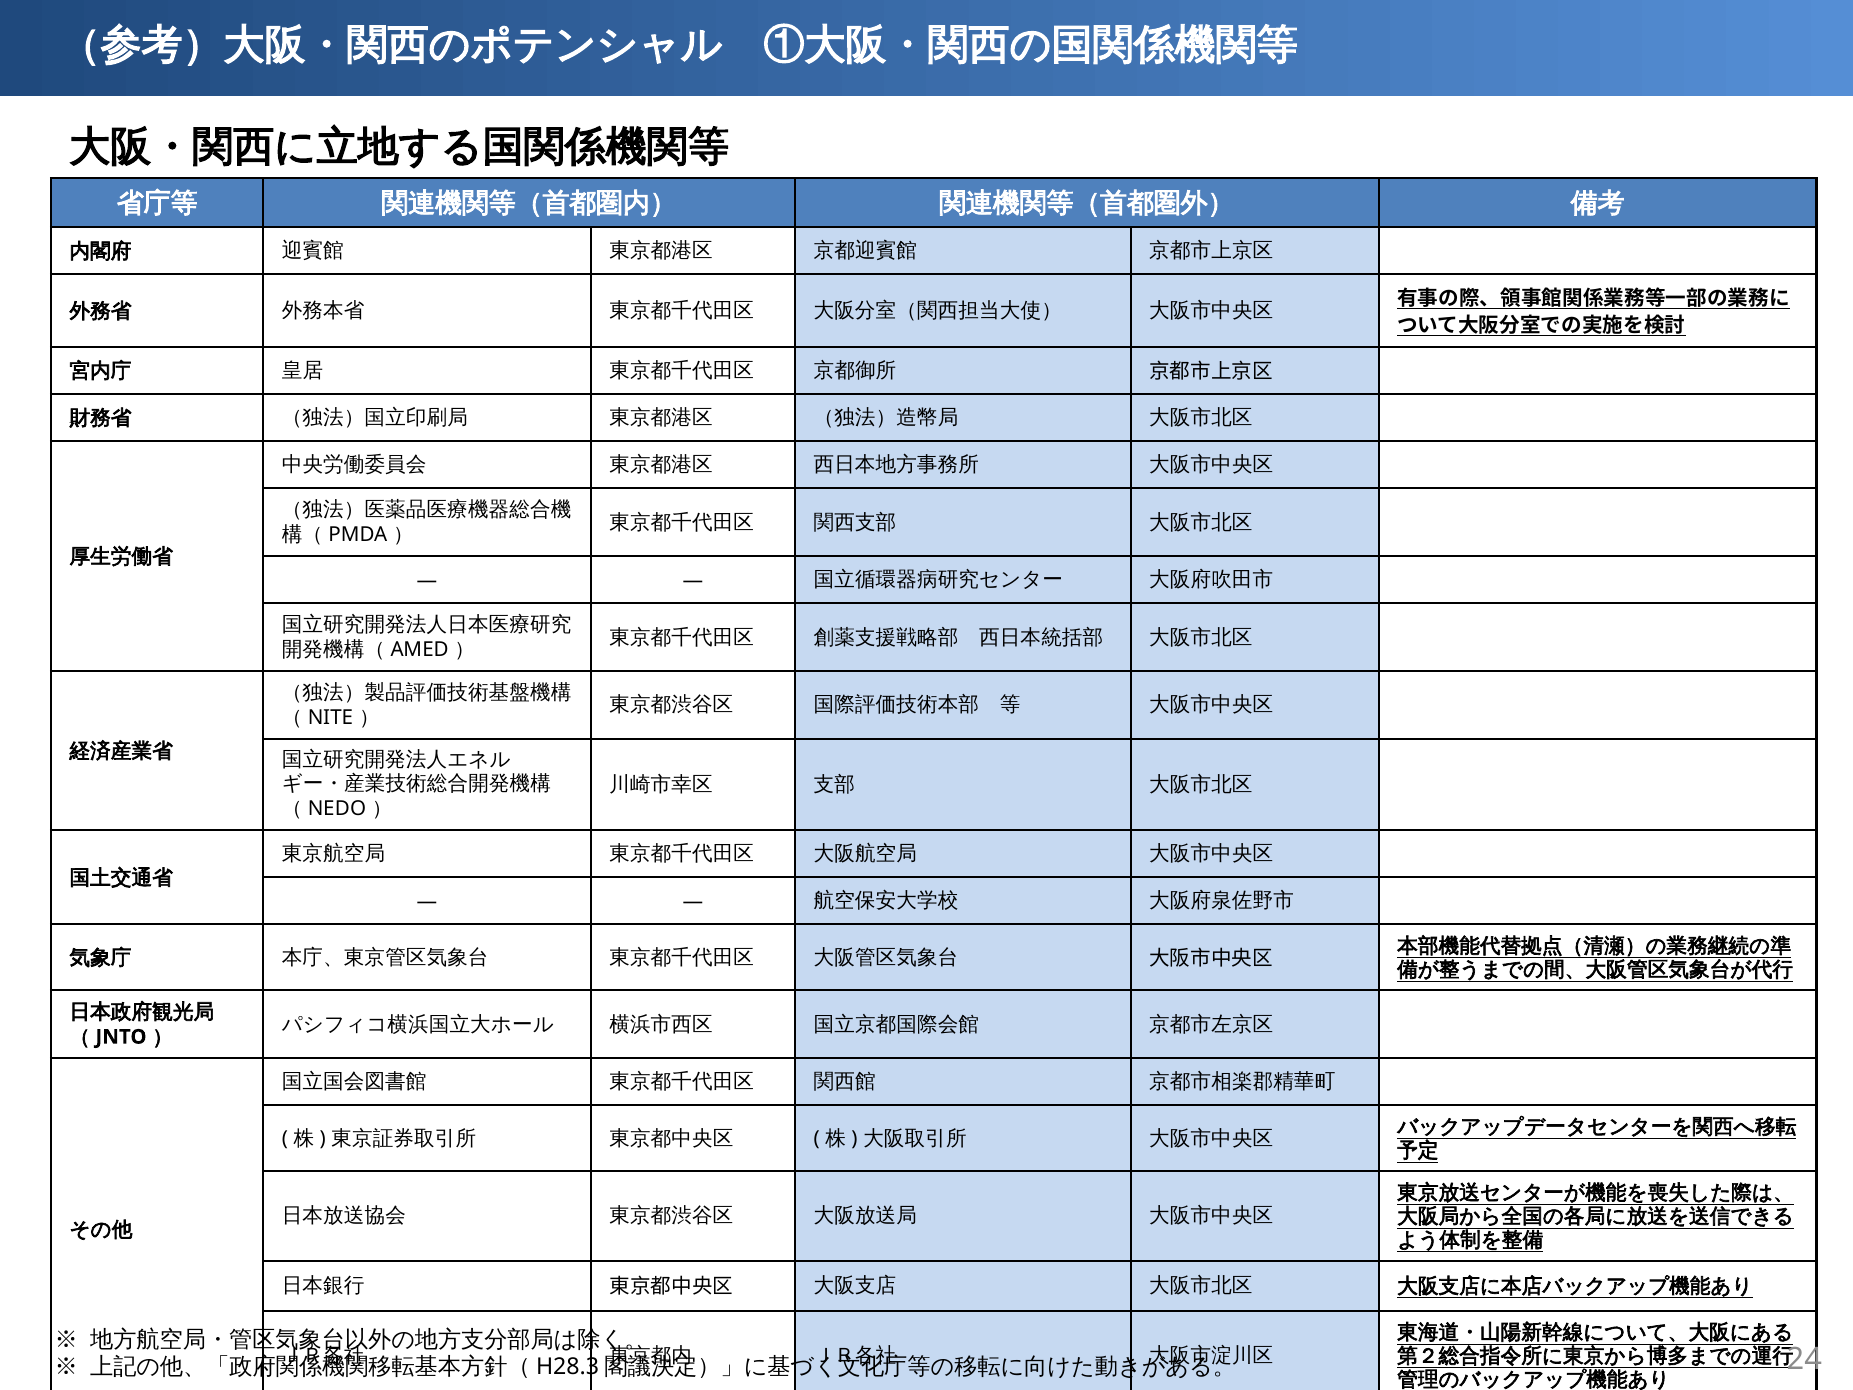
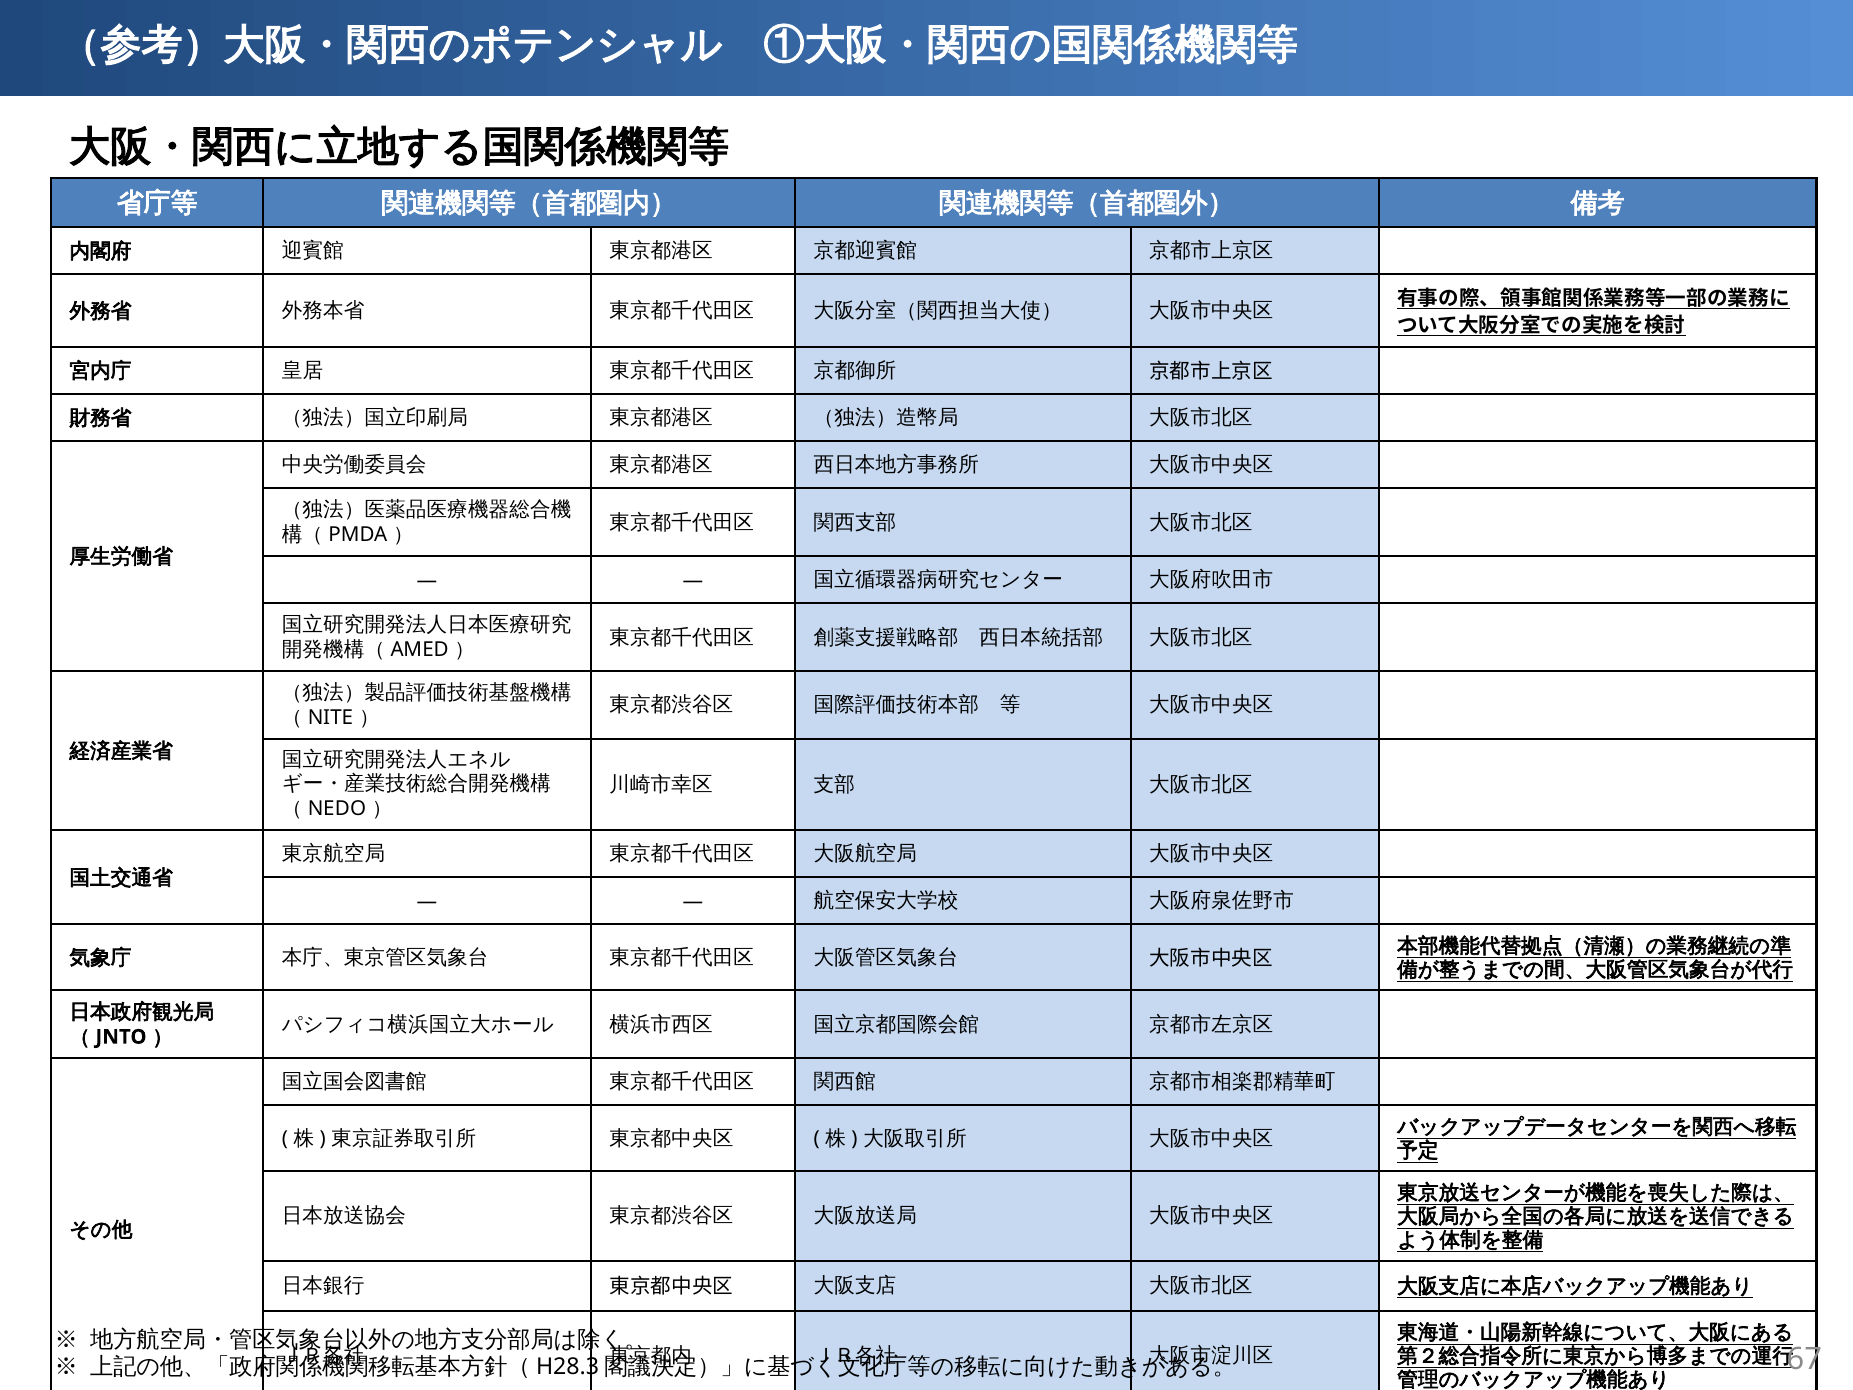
24: 24 -> 67 (1804, 1359)
